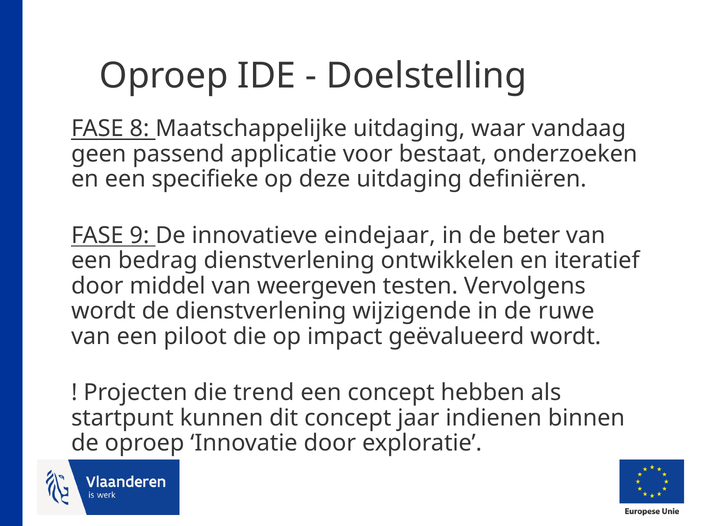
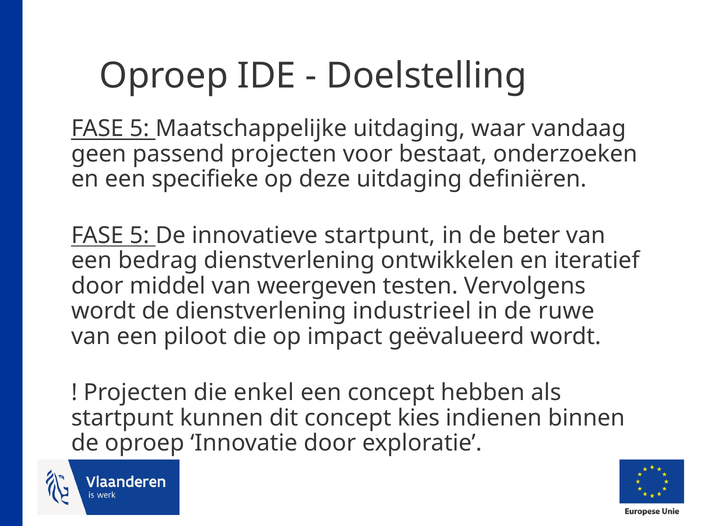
8: 8 -> 5 (139, 129)
passend applicatie: applicatie -> projecten (284, 154)
9: 9 -> 5 (139, 236)
innovatieve eindejaar: eindejaar -> startpunt (380, 236)
wijzigende: wijzigende -> industrieel (412, 311)
trend: trend -> enkel (264, 393)
jaar: jaar -> kies (419, 418)
